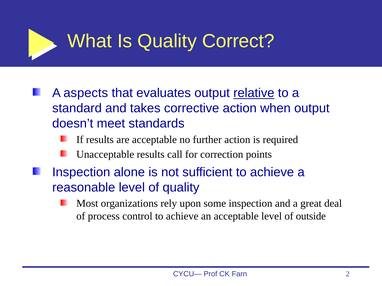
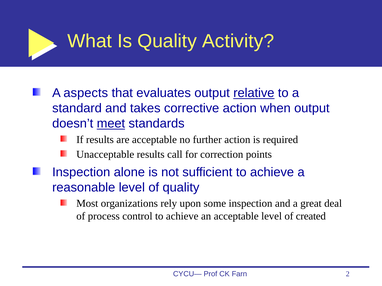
Correct: Correct -> Activity (238, 41)
meet underline: none -> present (111, 124)
outside: outside -> created (311, 217)
